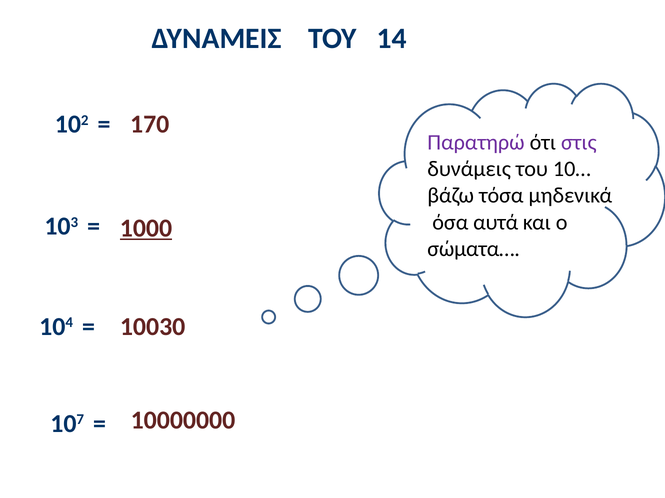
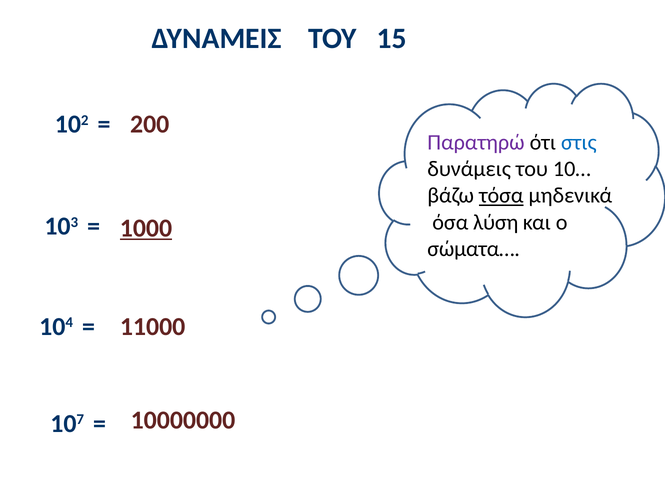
14: 14 -> 15 (392, 39)
170: 170 -> 200 (150, 124)
στις colour: purple -> blue (579, 143)
τόσα underline: none -> present (501, 196)
αυτά: αυτά -> λύση (496, 223)
10030: 10030 -> 11000 (153, 327)
